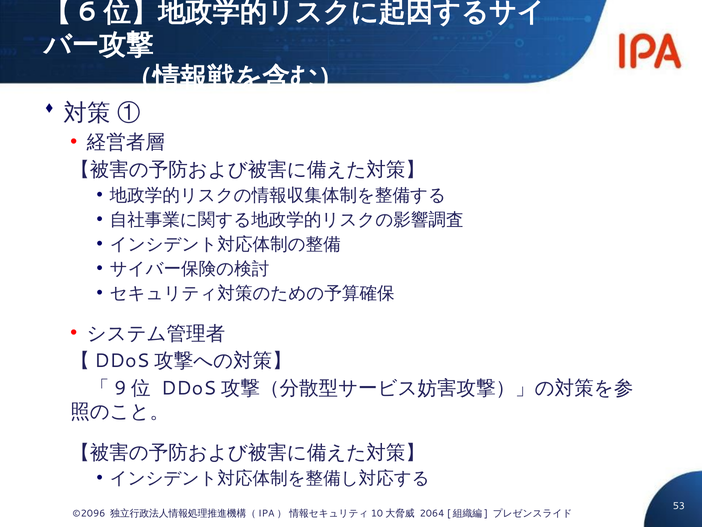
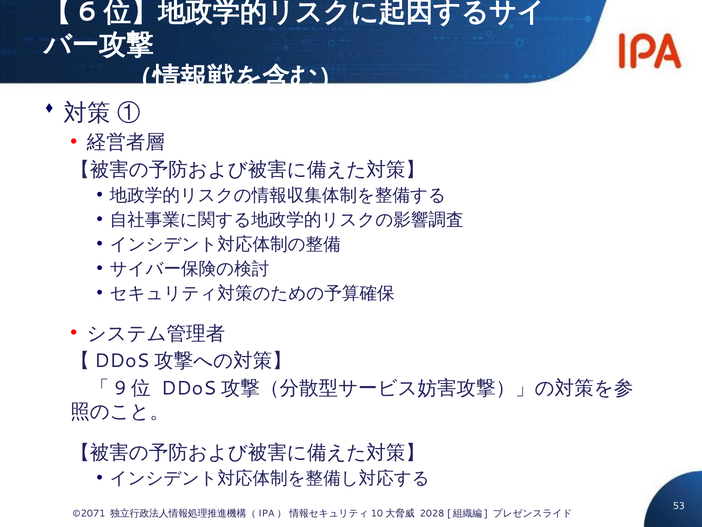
©2096: ©2096 -> ©2071 (89, 513)
2064: 2064 -> 2028 (432, 513)
